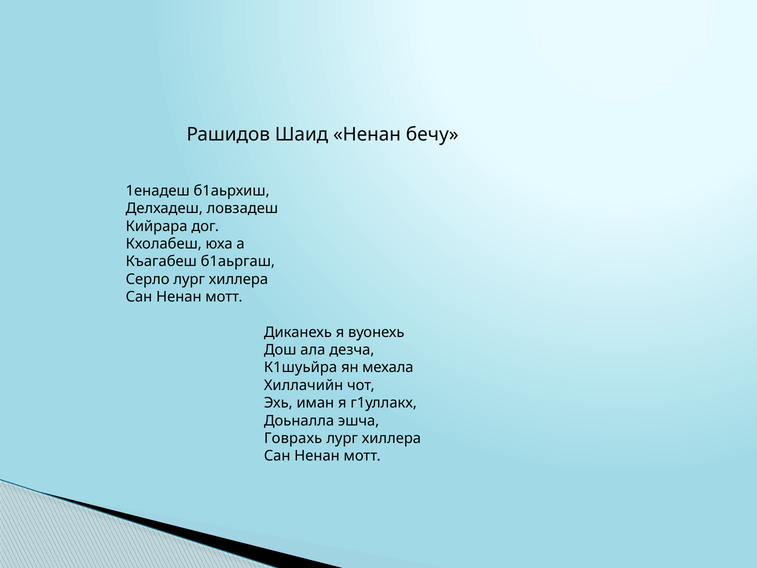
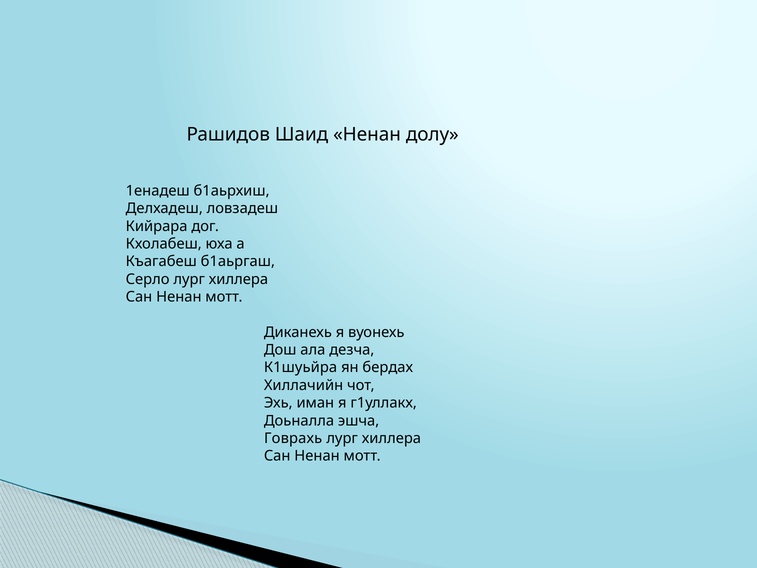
бечу: бечу -> долу (432, 135)
мехала: мехала -> бердах (388, 367)
